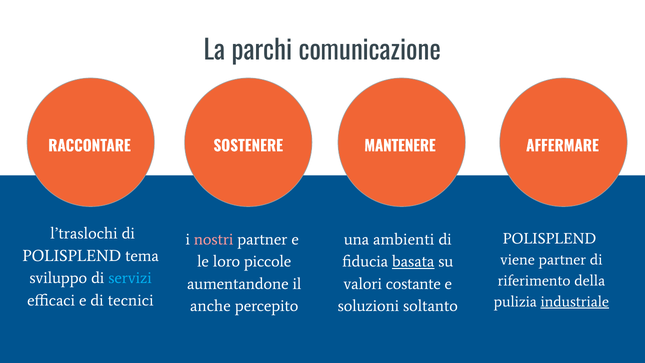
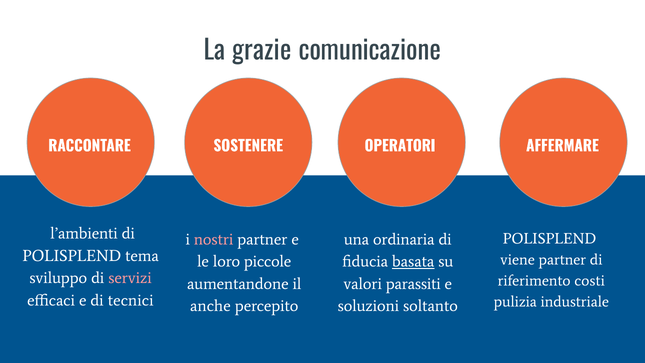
parchi: parchi -> grazie (262, 51)
MANTENERE: MANTENERE -> OPERATORI (400, 146)
l’traslochi: l’traslochi -> l’ambienti (84, 233)
ambienti: ambienti -> ordinaria (404, 239)
servizi colour: light blue -> pink (130, 278)
della: della -> costi (590, 280)
costante: costante -> parassiti (413, 284)
industriale underline: present -> none (575, 301)
